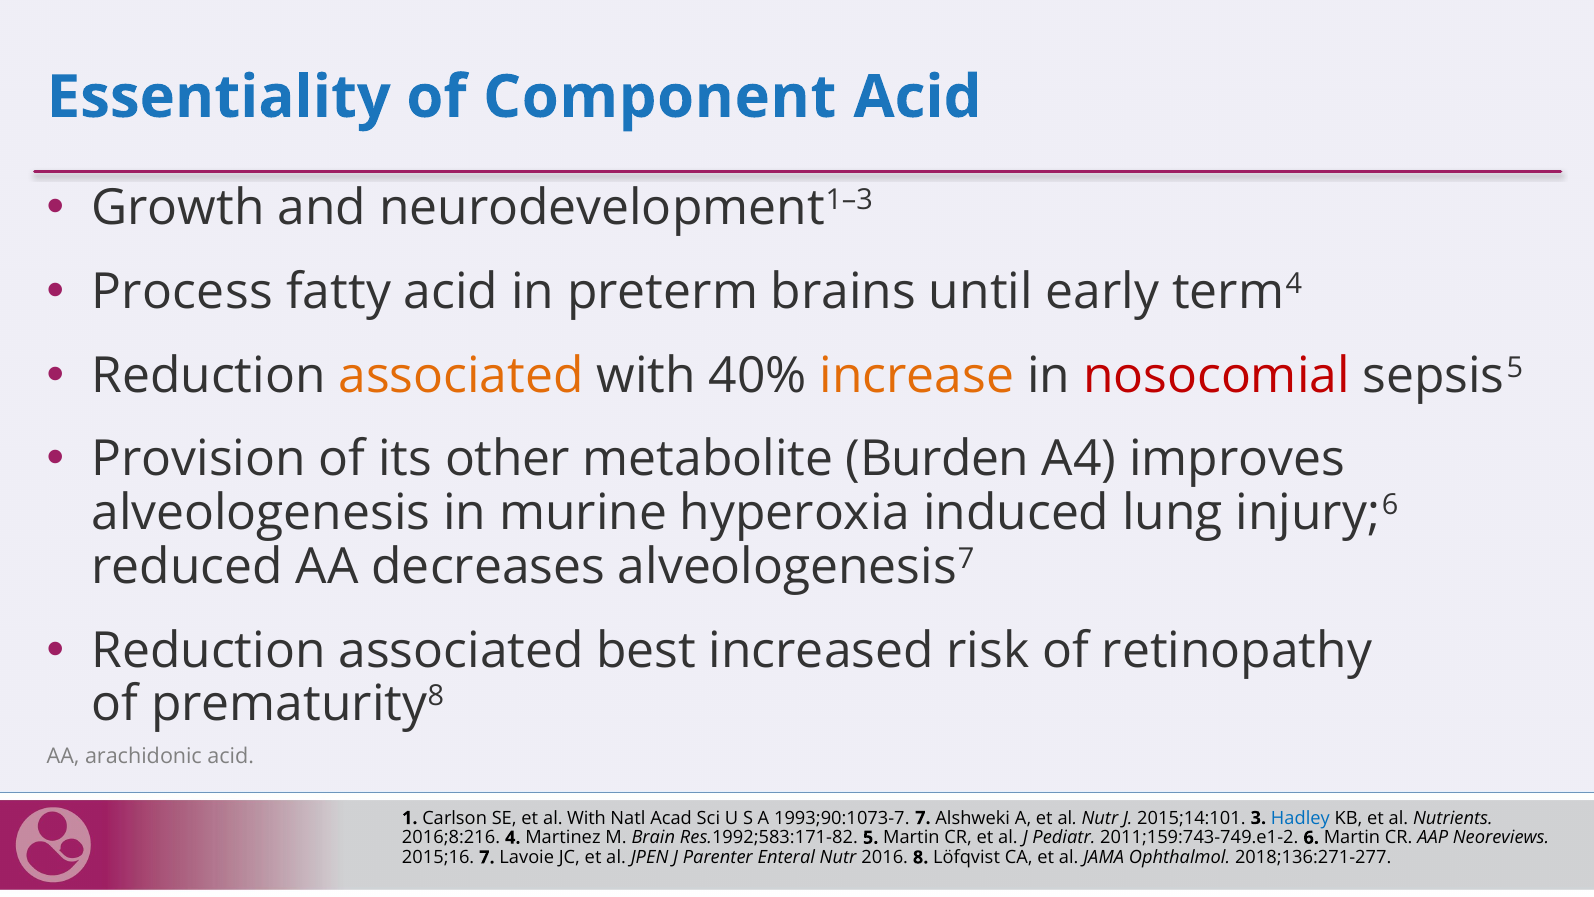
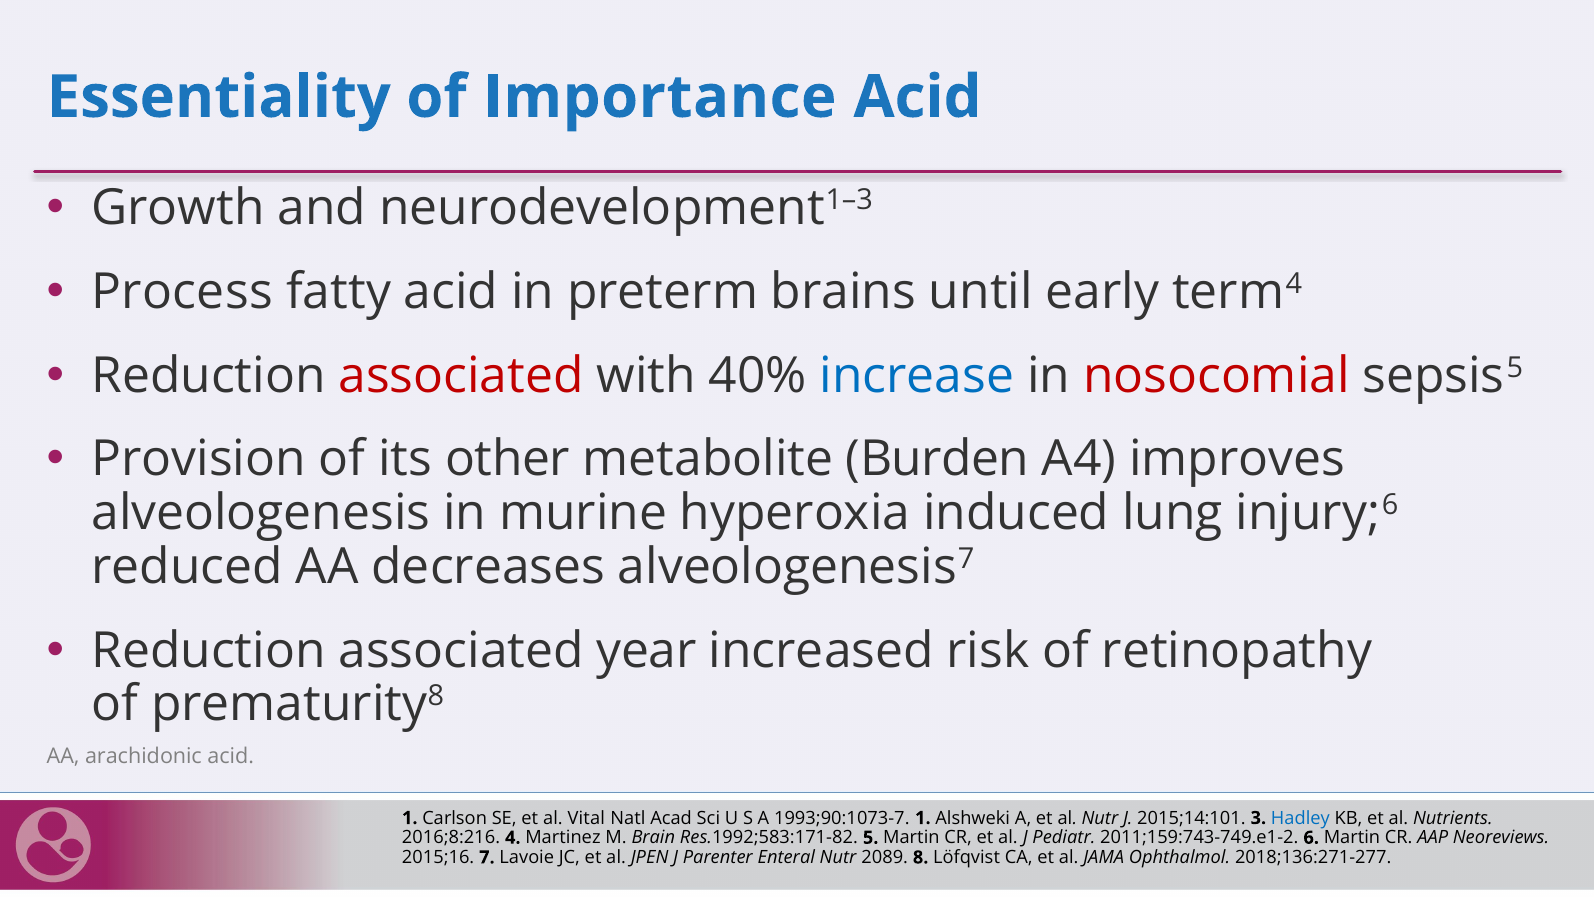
Component: Component -> Importance (660, 97)
associated colour: orange -> red (461, 375)
increase colour: orange -> blue (917, 375)
best: best -> year (646, 650)
al With: With -> Vital (586, 818)
1993;90:1073-7 7: 7 -> 1 (923, 818)
2016: 2016 -> 2089 (885, 857)
